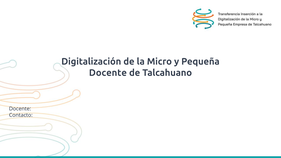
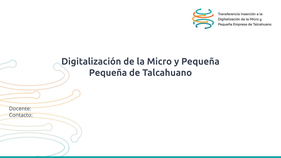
Docente: Docente -> Pequeña (108, 73)
